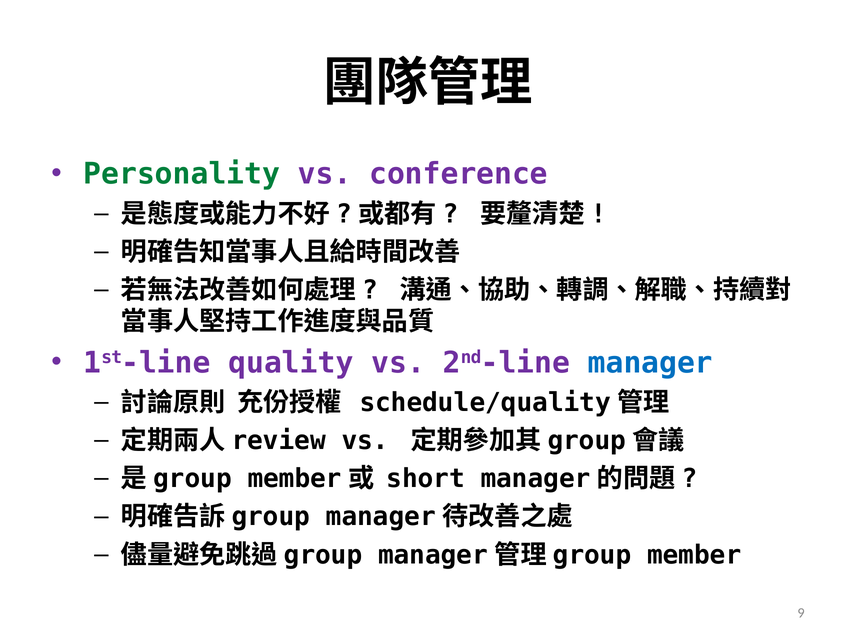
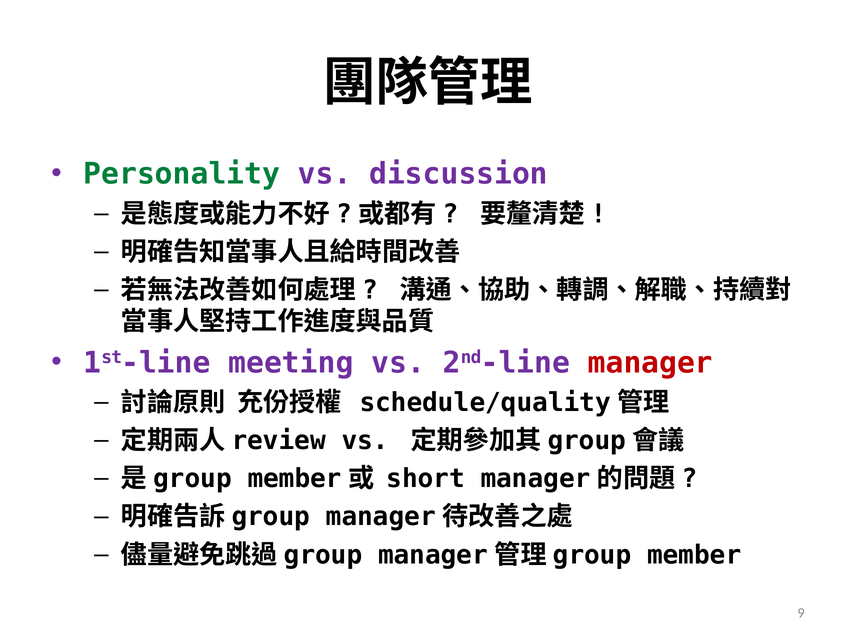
conference: conference -> discussion (459, 174)
quality: quality -> meeting (291, 363)
manager colour: blue -> red (650, 363)
